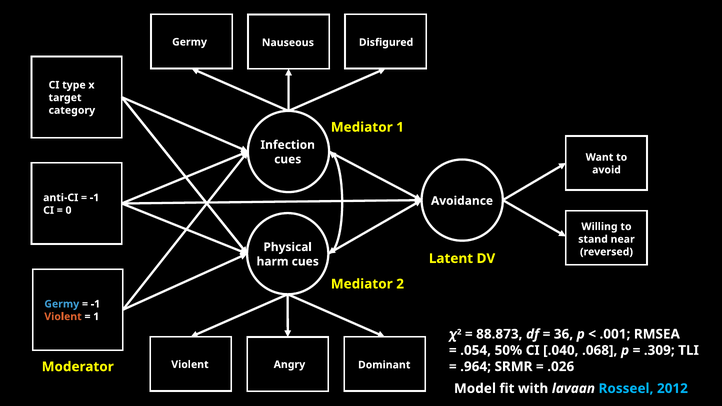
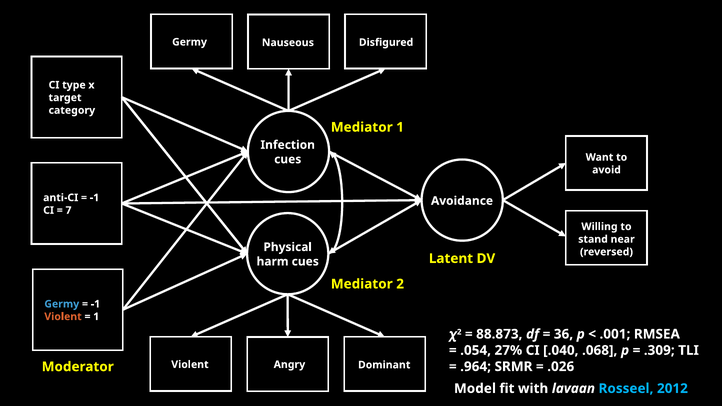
0: 0 -> 7 (68, 210)
50%: 50% -> 27% (508, 350)
